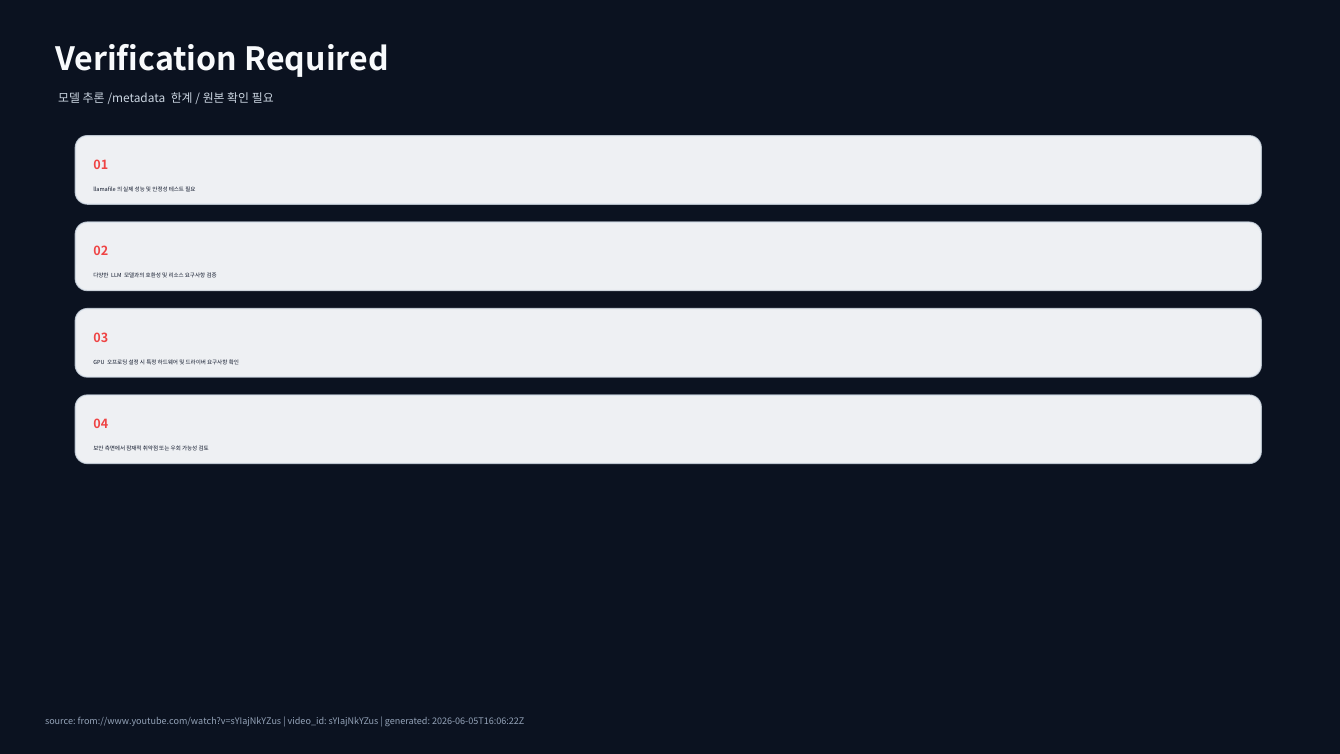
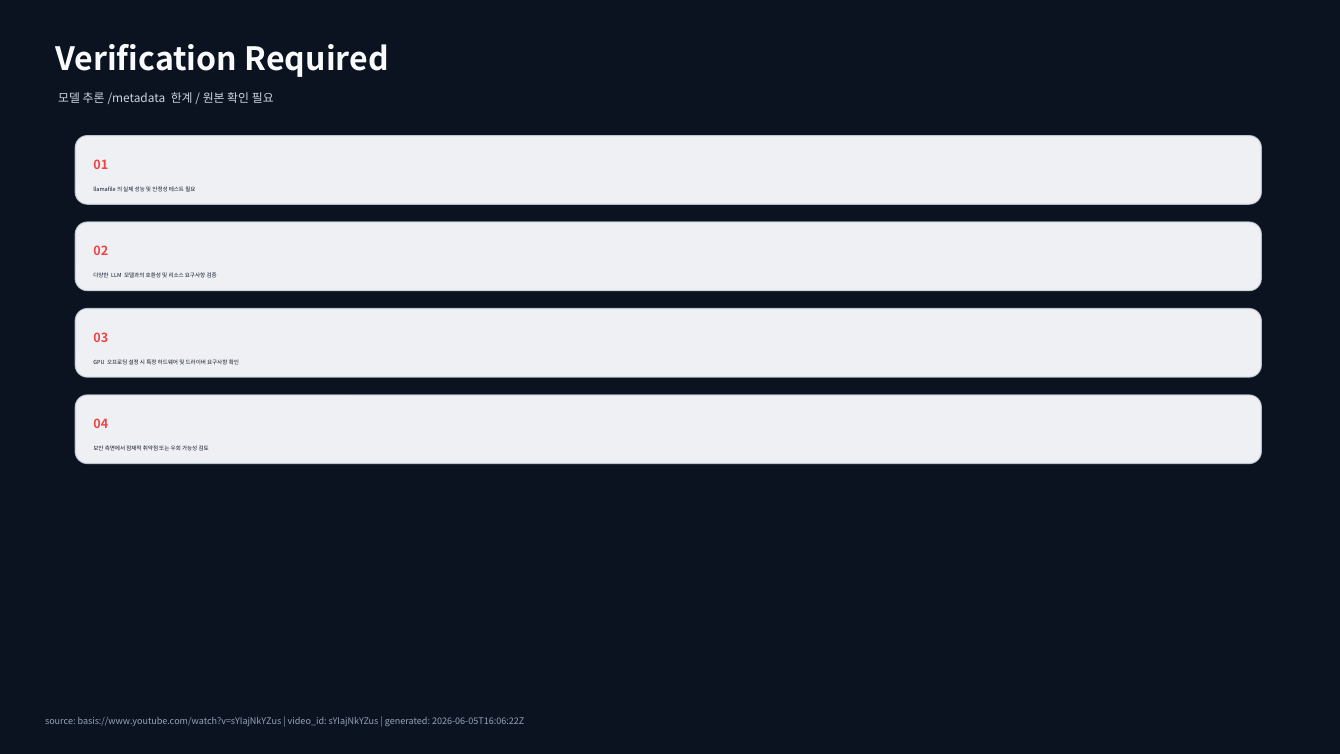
from://www.youtube.com/watch?v=sYIajNkYZus: from://www.youtube.com/watch?v=sYIajNkYZus -> basis://www.youtube.com/watch?v=sYIajNkYZus (179, 722)
